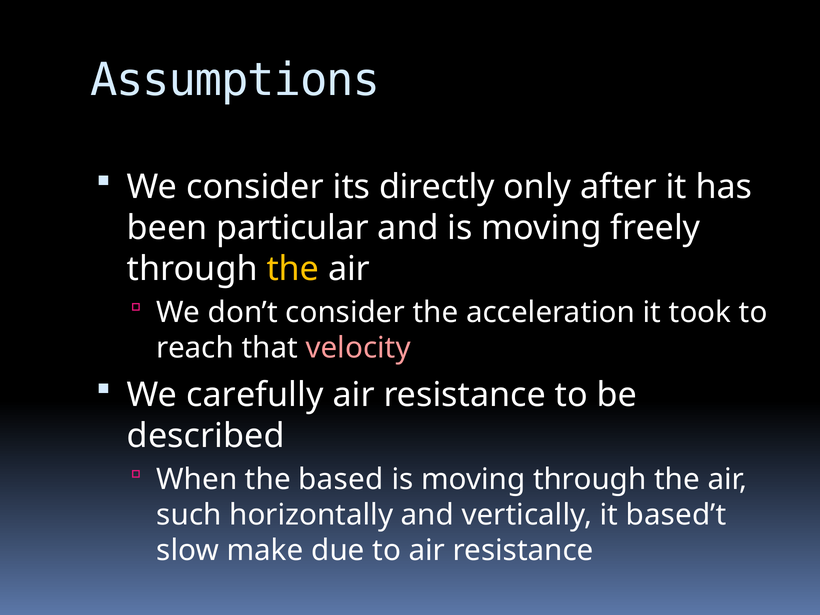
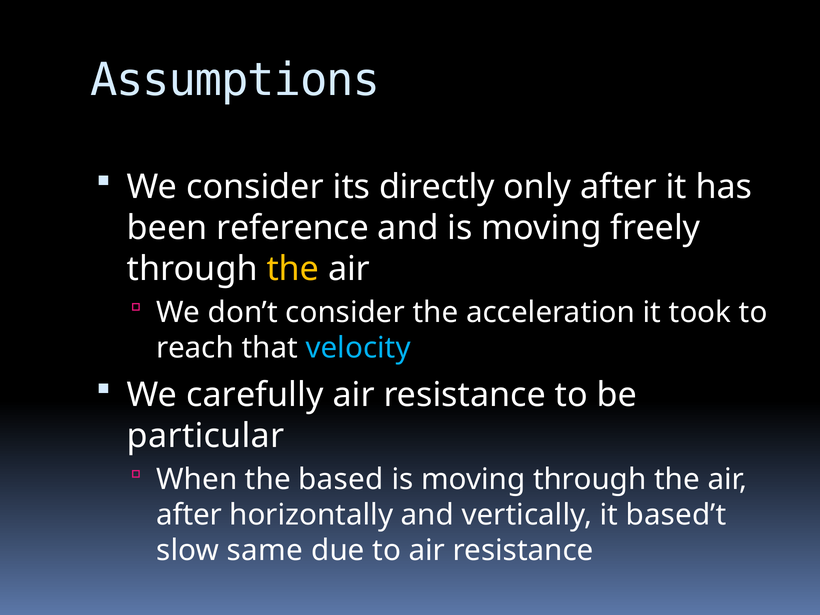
particular: particular -> reference (293, 228)
velocity colour: pink -> light blue (358, 348)
described: described -> particular (206, 436)
such: such -> after (189, 515)
make: make -> same (265, 551)
